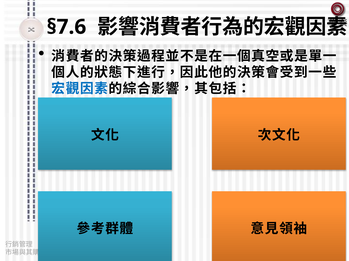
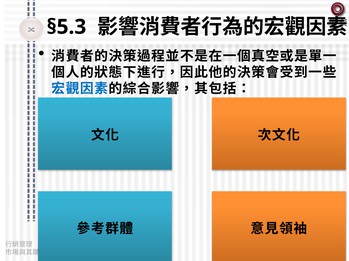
§7.6: §7.6 -> §5.3 (66, 27)
